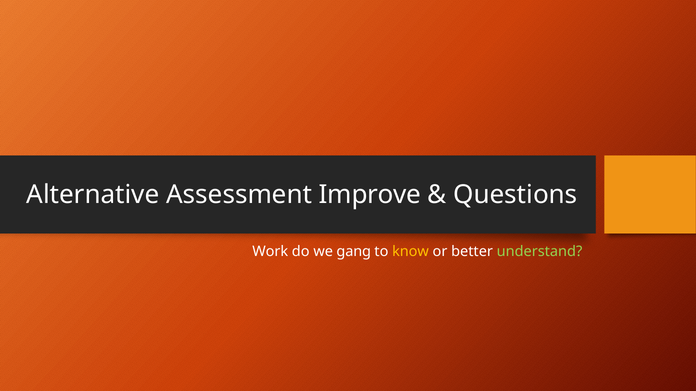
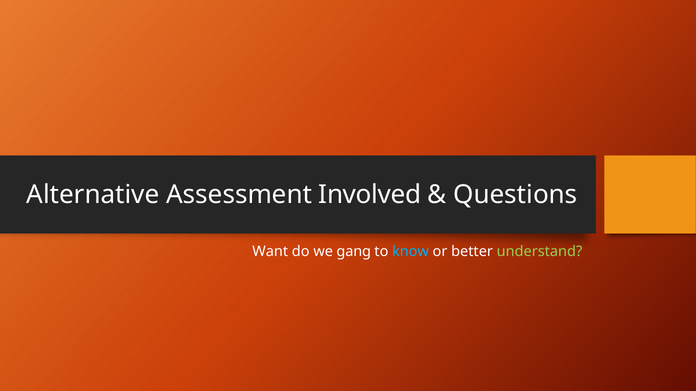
Improve: Improve -> Involved (370, 195)
Work: Work -> Want (270, 252)
know colour: yellow -> light blue (411, 252)
